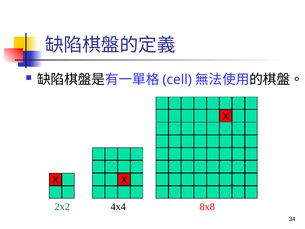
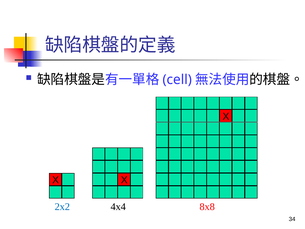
2x2 colour: green -> blue (62, 207)
